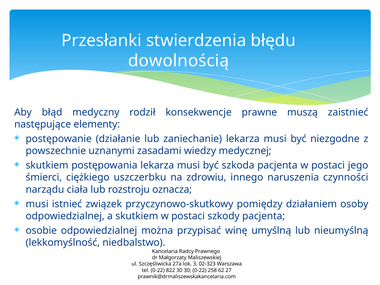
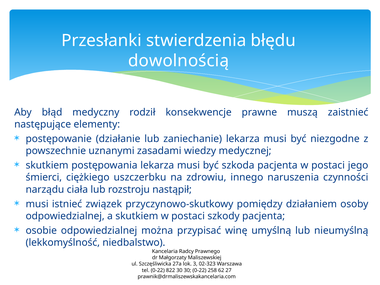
oznacza: oznacza -> nastąpił (172, 189)
